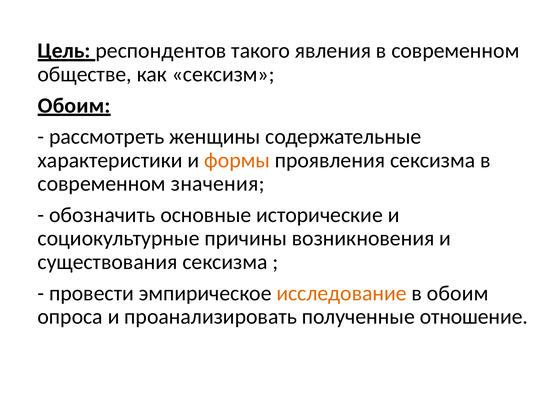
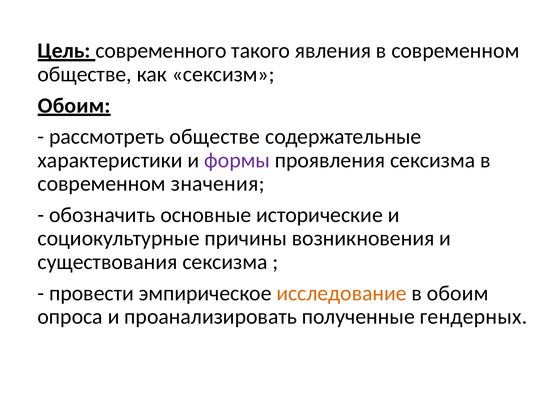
респондентов: респондентов -> современного (161, 51)
рассмотреть женщины: женщины -> обществе (215, 137)
формы colour: orange -> purple (237, 160)
отношение: отношение -> гендерных (474, 317)
